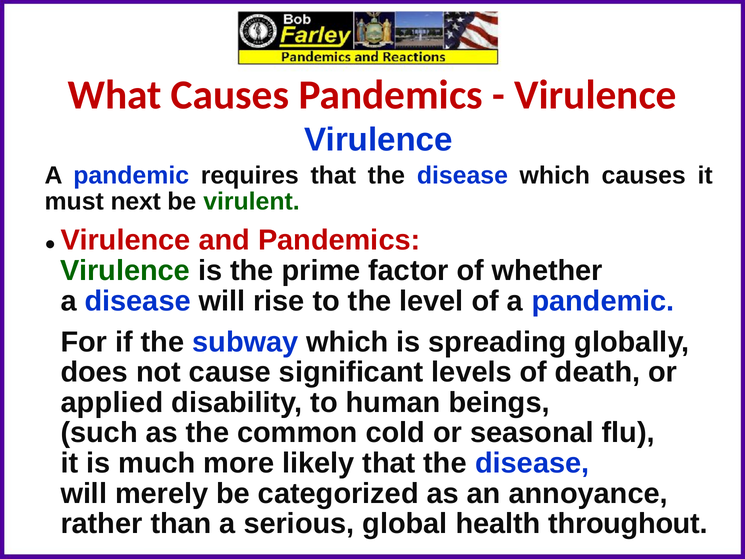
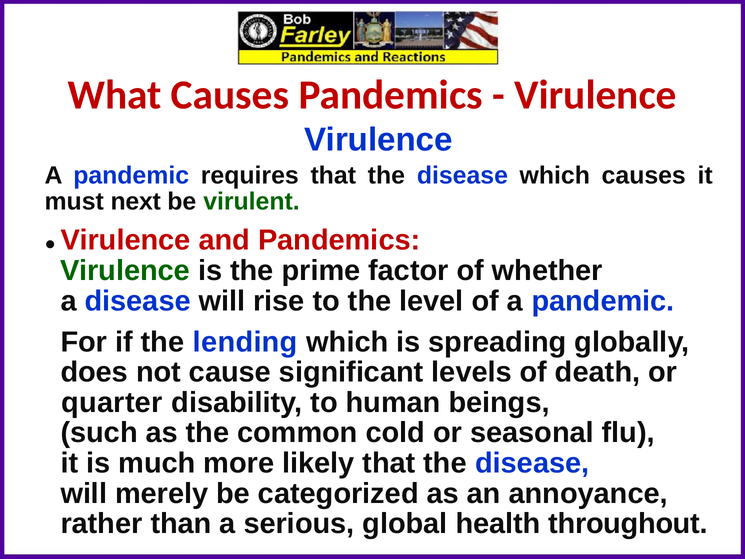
subway: subway -> lending (245, 342)
applied: applied -> quarter (112, 402)
